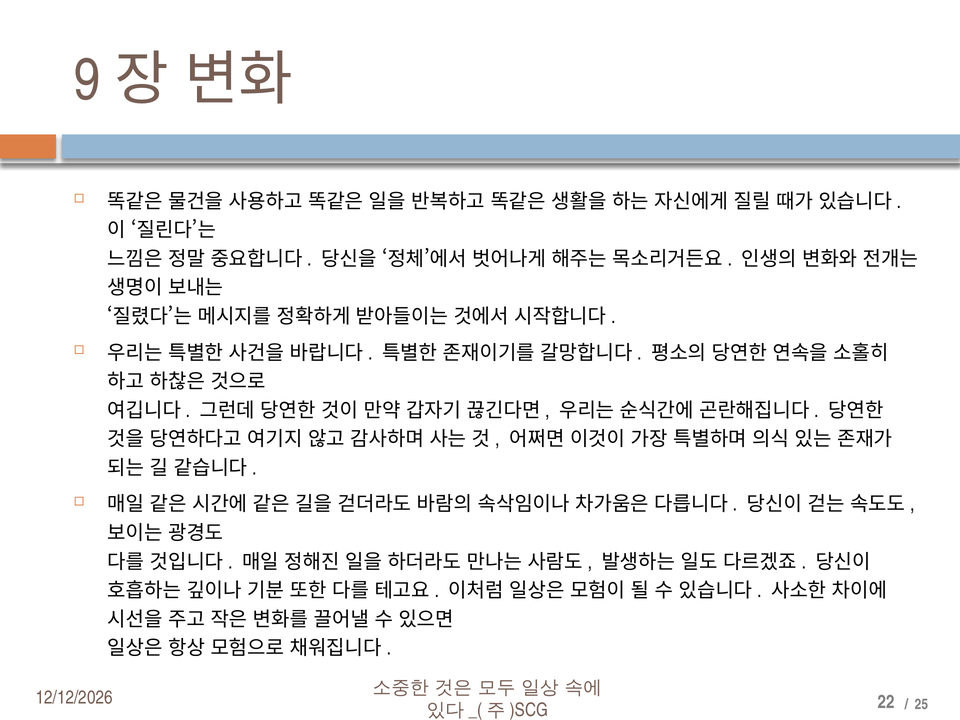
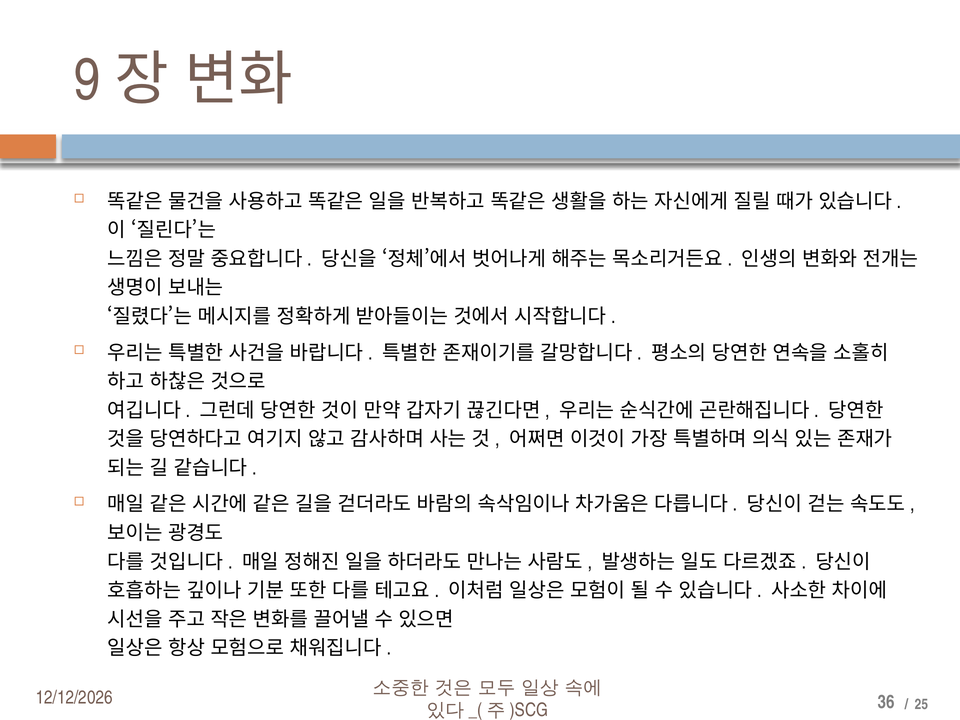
22: 22 -> 36 (886, 702)
